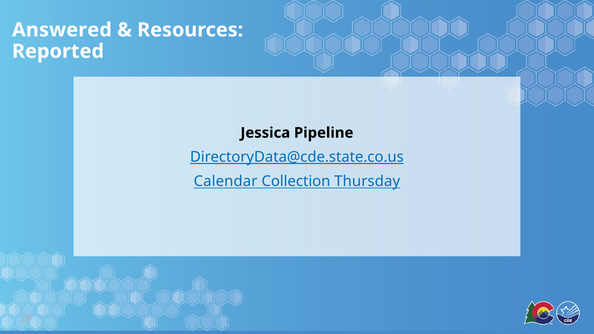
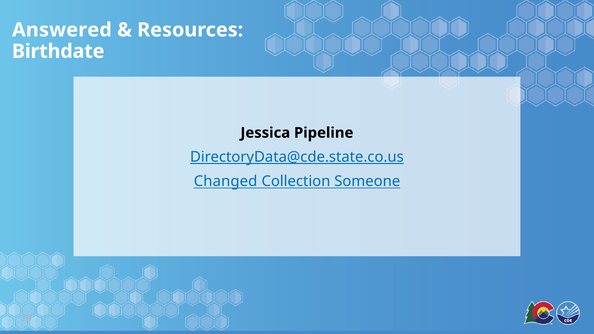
Reported: Reported -> Birthdate (58, 51)
Calendar: Calendar -> Changed (226, 181)
Thursday: Thursday -> Someone (367, 181)
